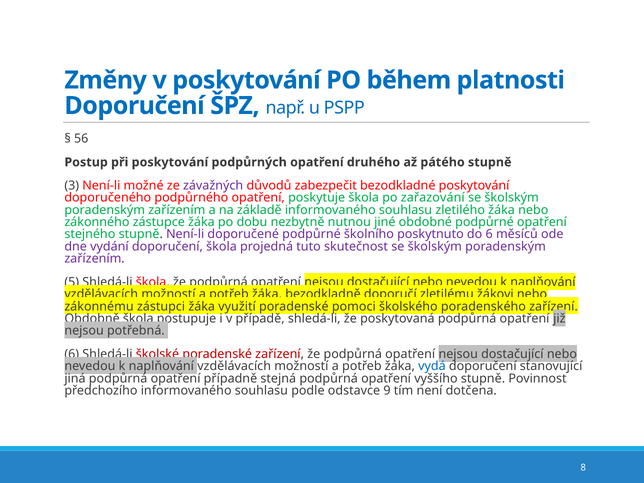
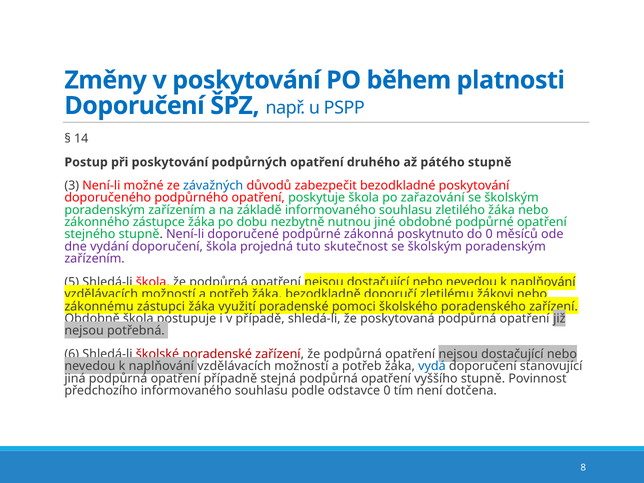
56: 56 -> 14 (81, 139)
závažných colour: purple -> blue (213, 186)
školního: školního -> zákonná (369, 234)
do 6: 6 -> 0 (489, 234)
odstavce 9: 9 -> 0 (387, 391)
